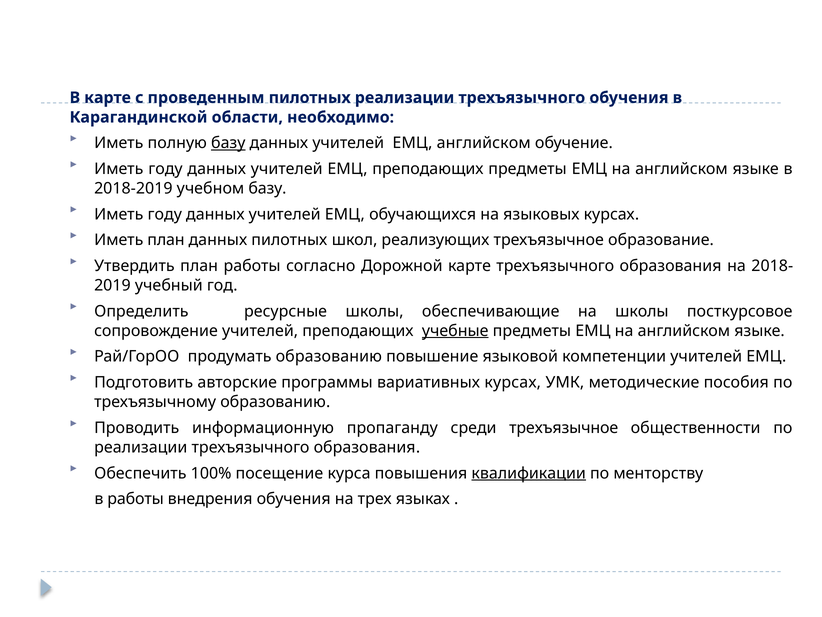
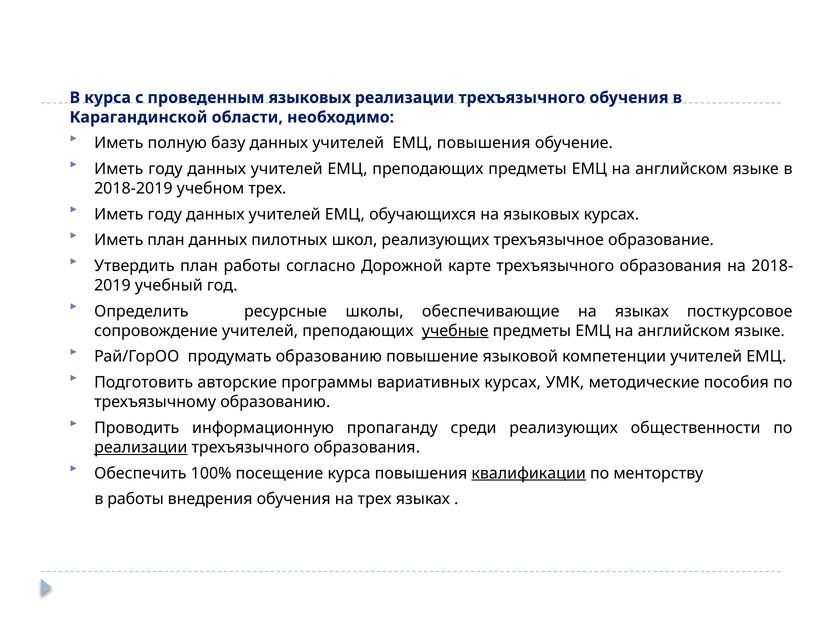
В карте: карте -> курса (108, 98)
проведенным пилотных: пилотных -> языковых (310, 98)
базу underline: present -> none (228, 143)
ЕМЦ английском: английском -> повышения (484, 143)
учебном базу: базу -> трех (267, 188)
на школы: школы -> языках (642, 311)
среди трехъязычное: трехъязычное -> реализующих (564, 427)
реализации underline: none -> present (141, 447)
